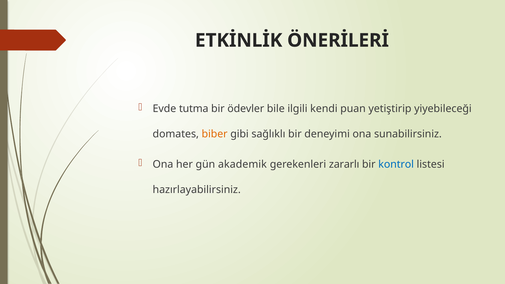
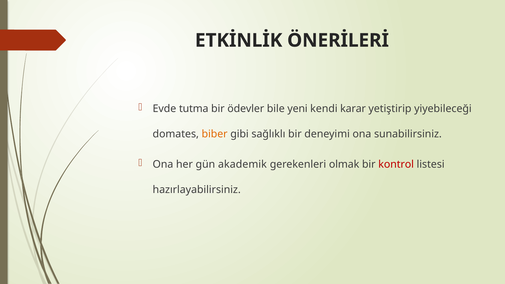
ilgili: ilgili -> yeni (298, 109)
puan: puan -> karar (353, 109)
zararlı: zararlı -> olmak (344, 165)
kontrol colour: blue -> red (396, 165)
